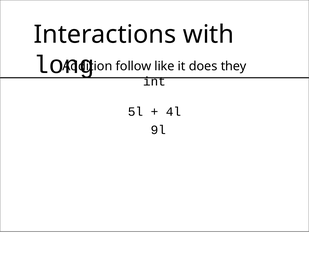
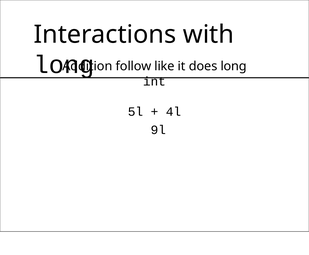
does they: they -> long (234, 66)
